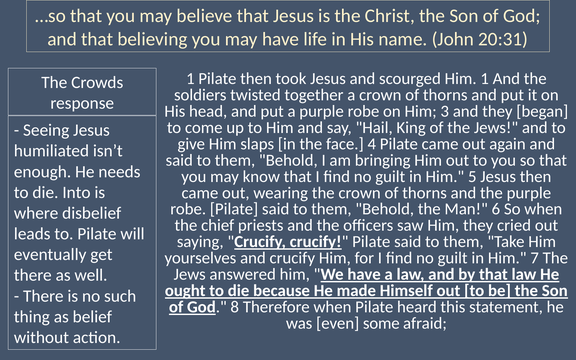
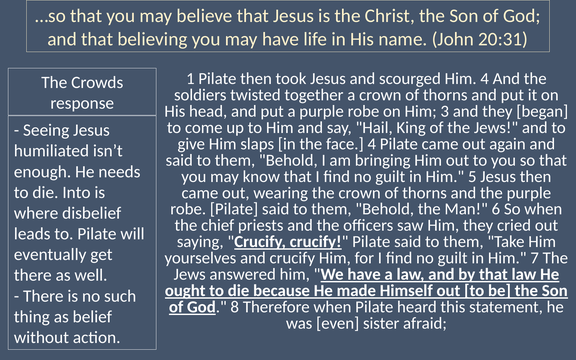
Him 1: 1 -> 4 (485, 78)
some: some -> sister (381, 323)
